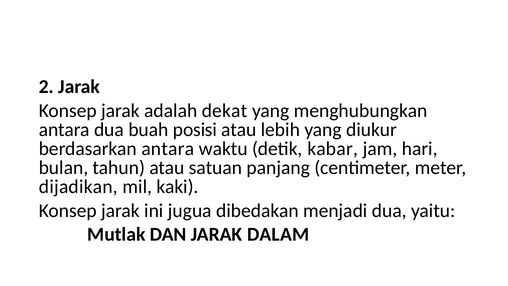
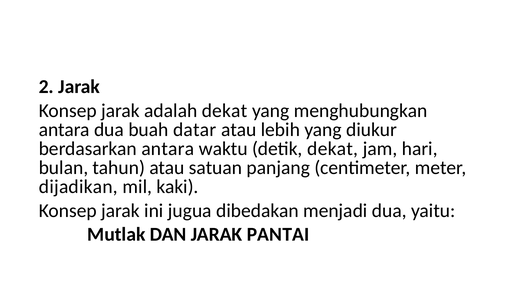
posisi: posisi -> datar (195, 130)
detik kabar: kabar -> dekat (333, 149)
DALAM: DALAM -> PANTAI (278, 234)
